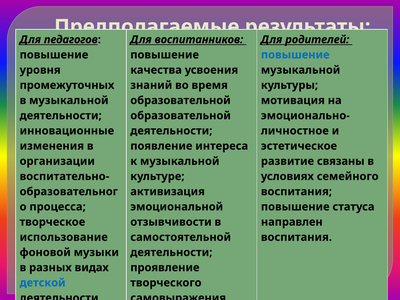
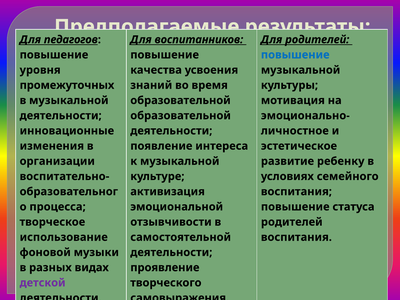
связаны: связаны -> ребенку (341, 161)
направлен: направлен -> родителей (292, 222)
детской colour: blue -> purple (43, 283)
